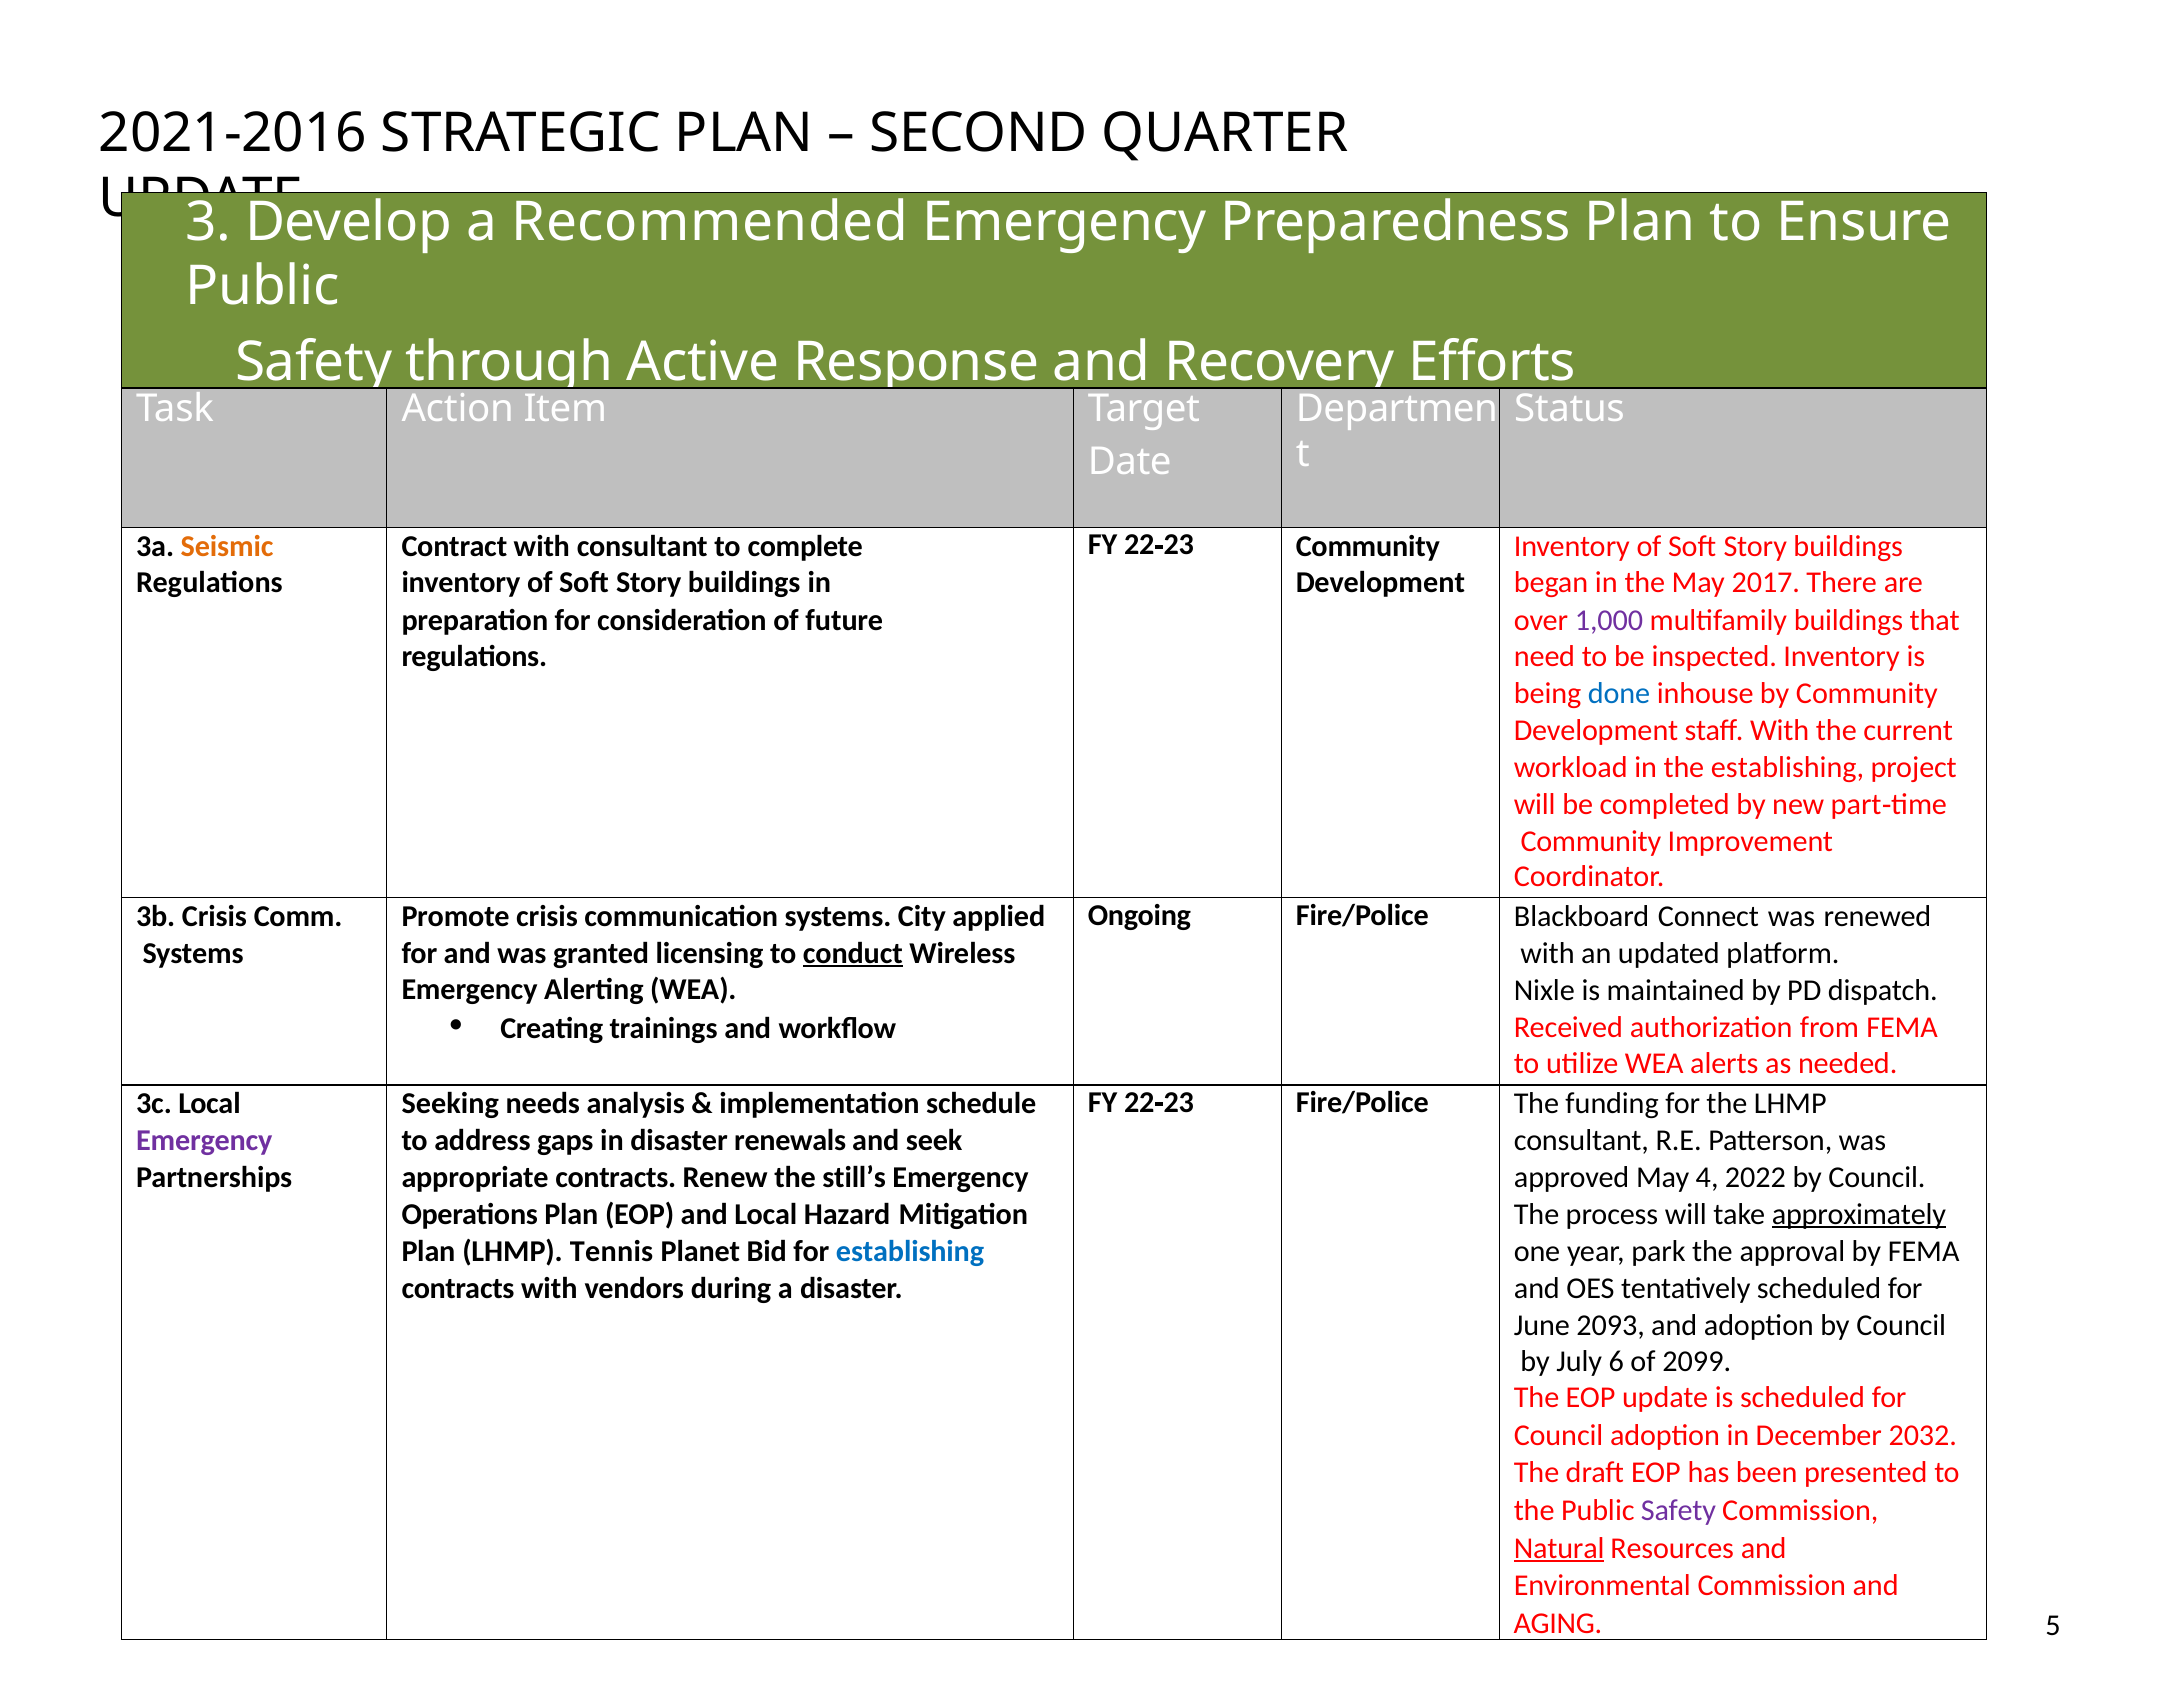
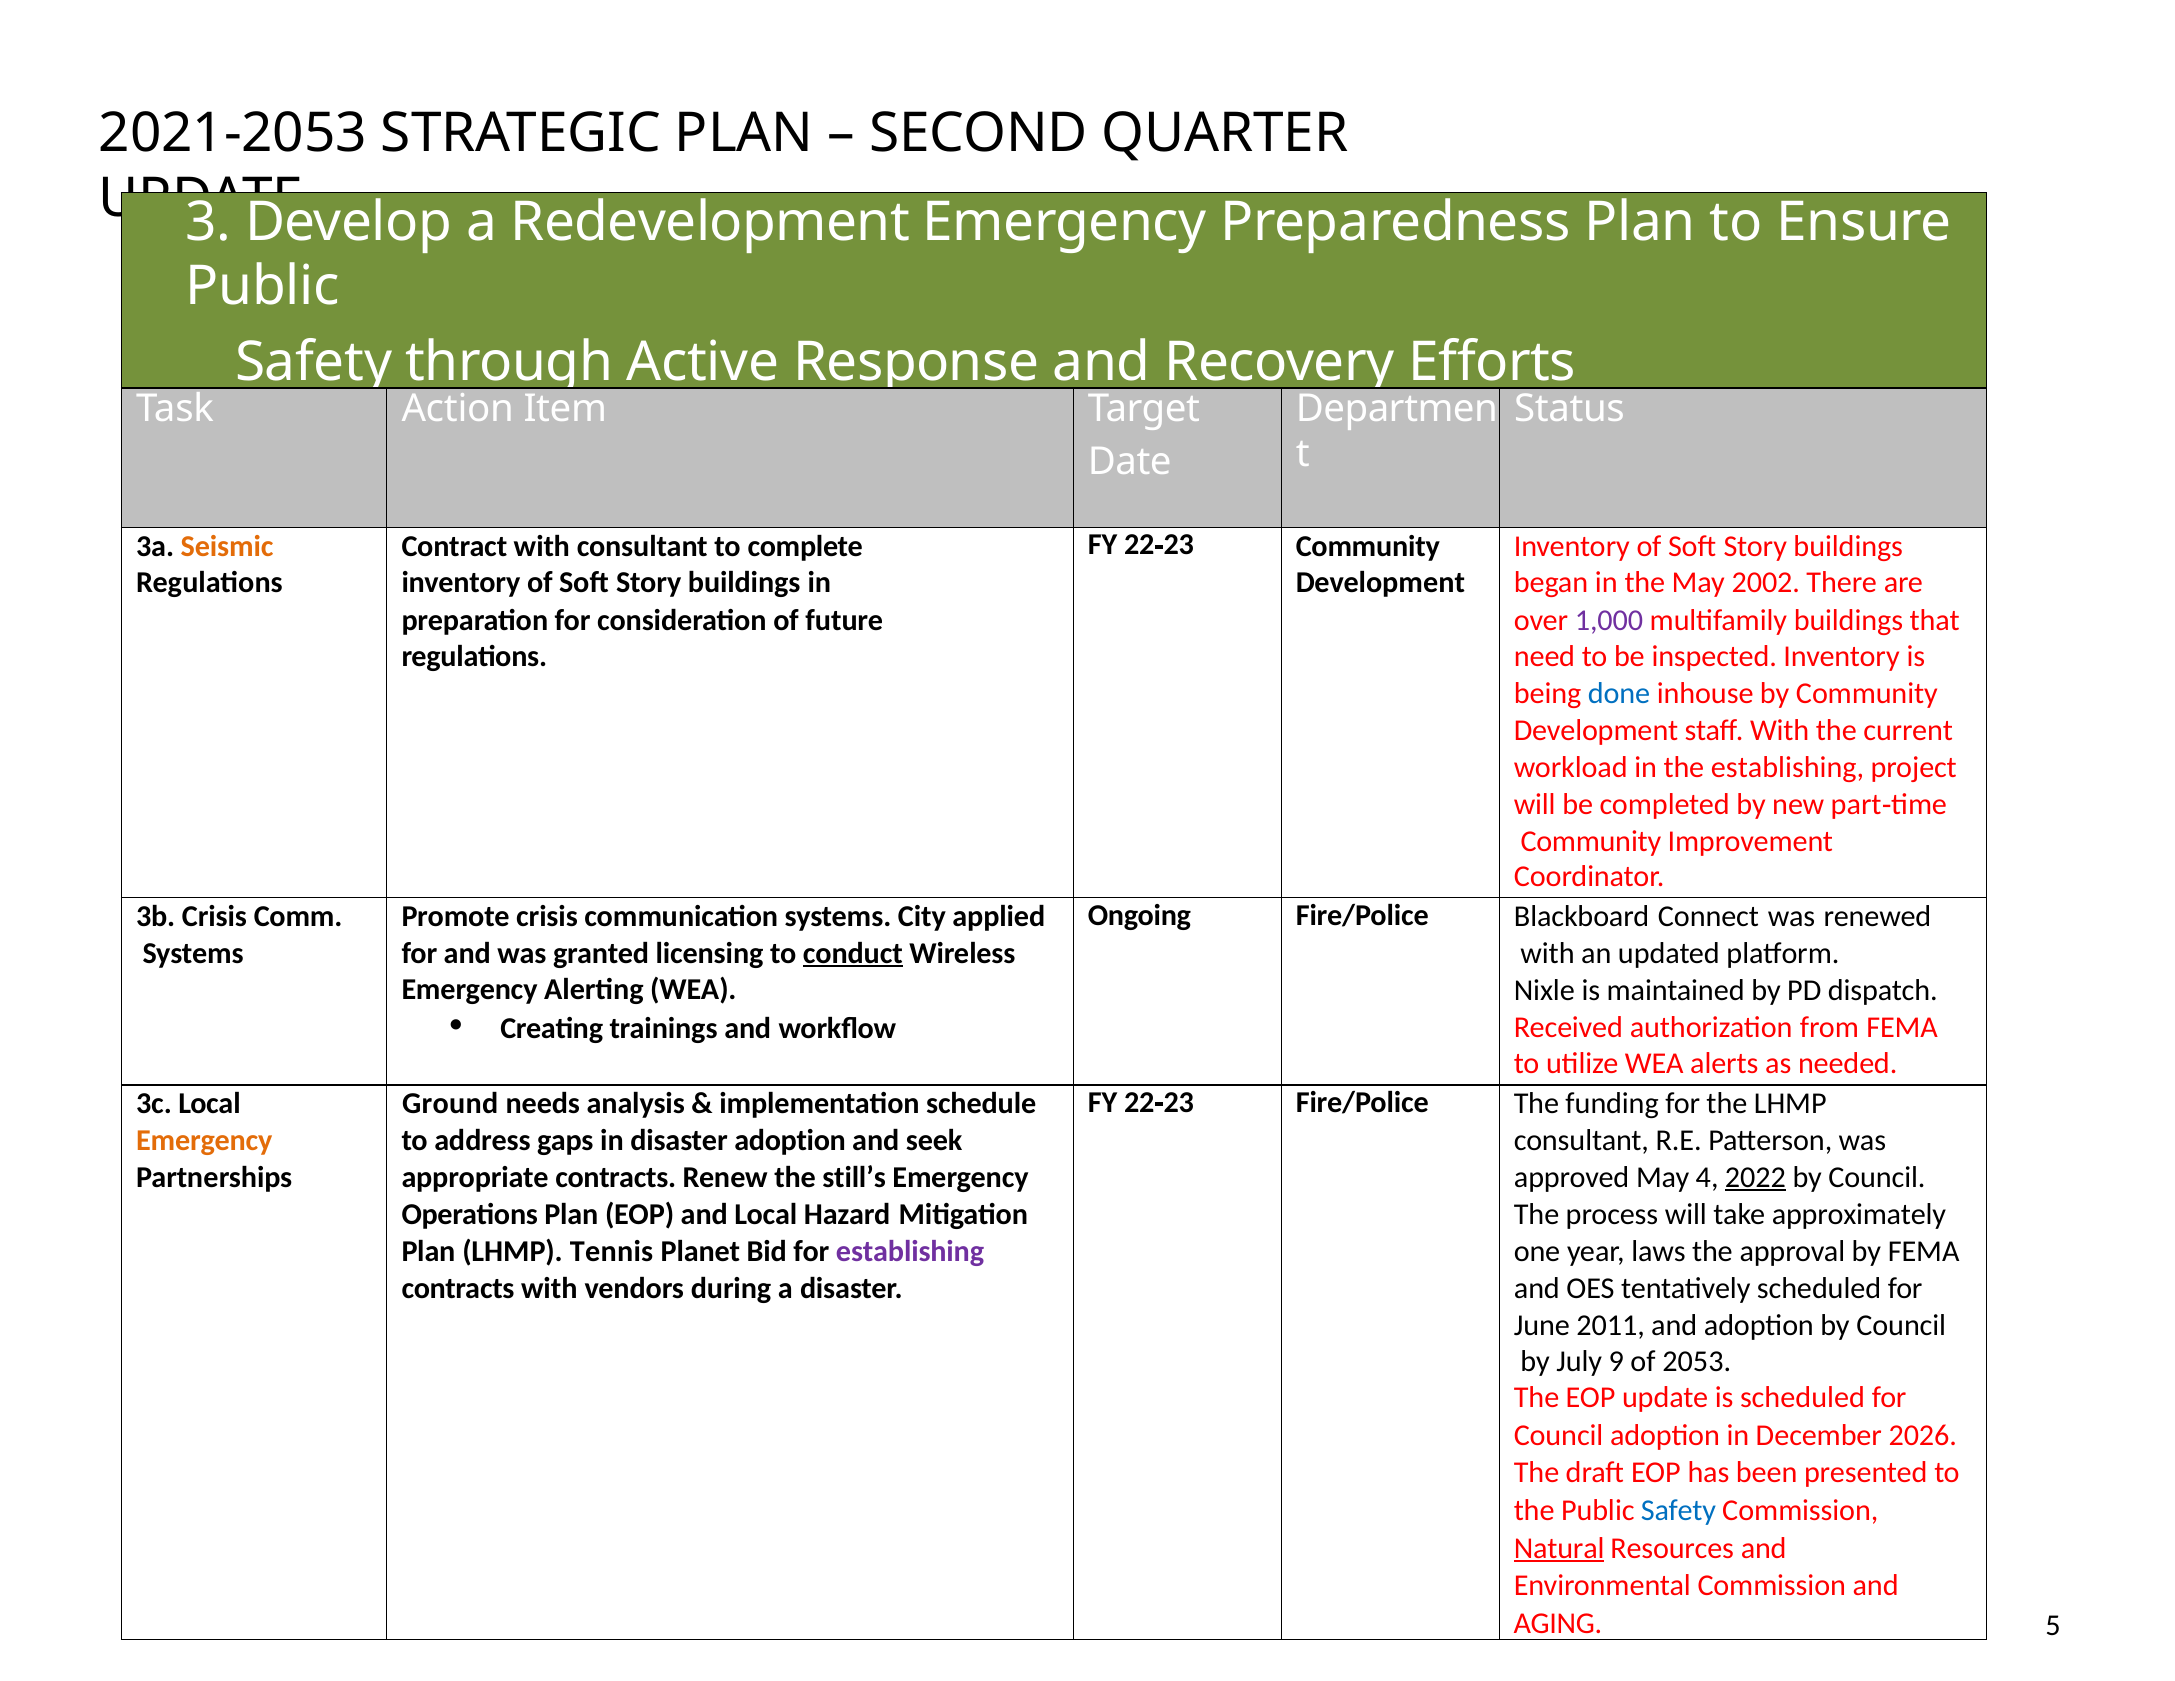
2021‐2016: 2021‐2016 -> 2021‐2053 (233, 133)
Recommended: Recommended -> Redevelopment (710, 222)
2017: 2017 -> 2002 (1766, 583)
Seeking: Seeking -> Ground (450, 1103)
Emergency colour: purple -> orange (204, 1140)
disaster renewals: renewals -> adoption (790, 1140)
2022 underline: none -> present (1755, 1177)
approximately underline: present -> none (1859, 1214)
establishing colour: blue -> purple (910, 1251)
park: park -> laws (1658, 1251)
2093: 2093 -> 2011 (1611, 1325)
6: 6 -> 9 (1616, 1362)
2099: 2099 -> 2053 (1697, 1362)
2032: 2032 -> 2026 (1923, 1435)
Safety colour: purple -> blue (1678, 1510)
